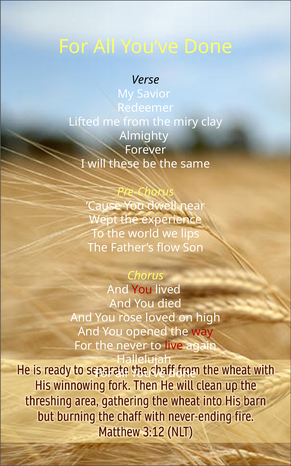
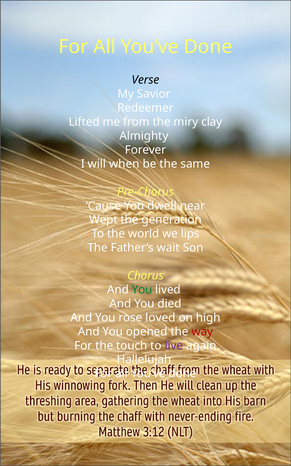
these: these -> when (124, 164)
experience: experience -> generation (172, 220)
flow: flow -> wait (168, 247)
You colour: red -> green (142, 289)
never: never -> touch (132, 345)
live colour: red -> purple (174, 345)
